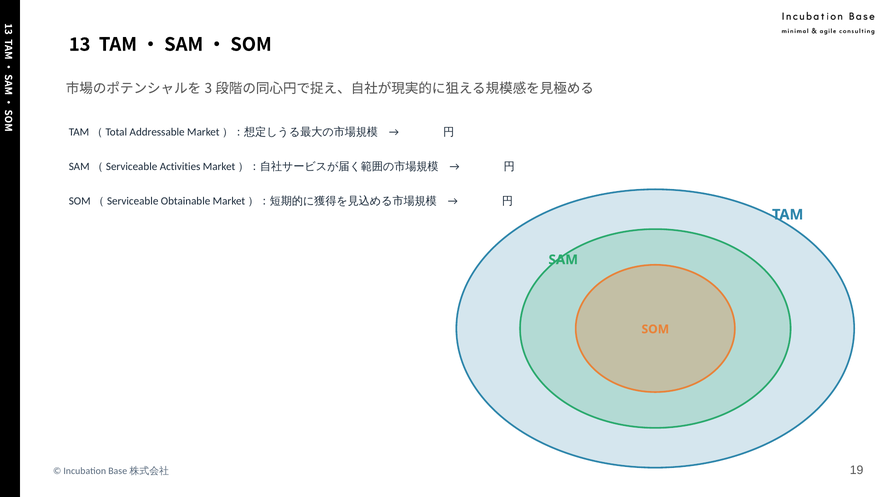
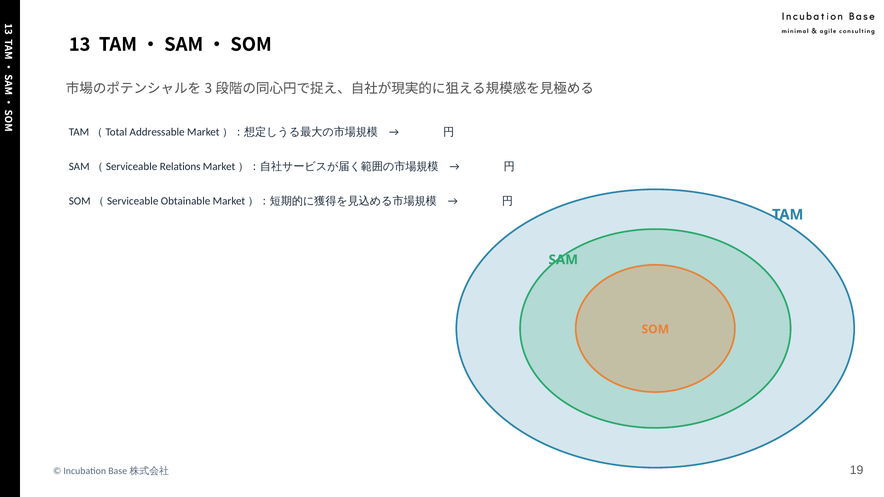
Activities: Activities -> Relations (180, 167)
